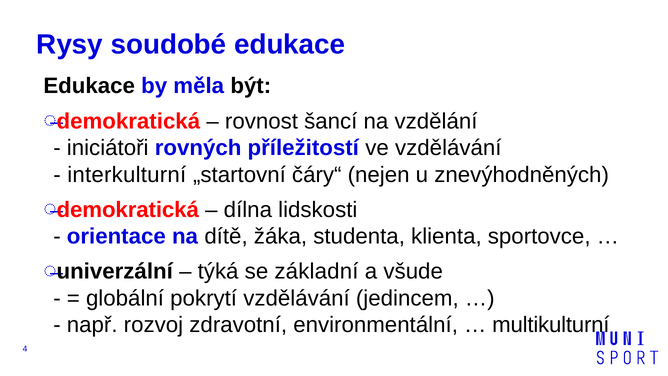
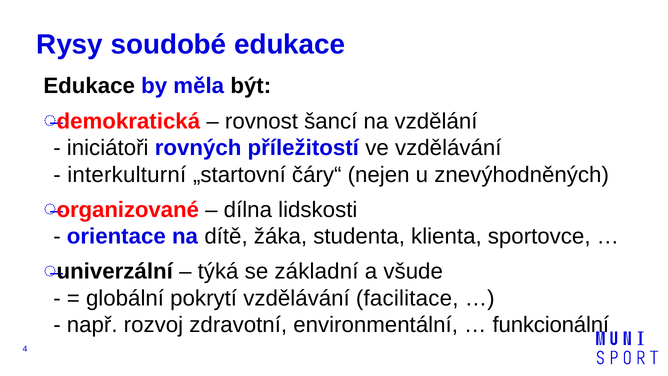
demokratická: demokratická -> organizované (128, 210)
jedincem: jedincem -> facilitace (407, 298)
multikulturní: multikulturní -> funkcionální (551, 325)
